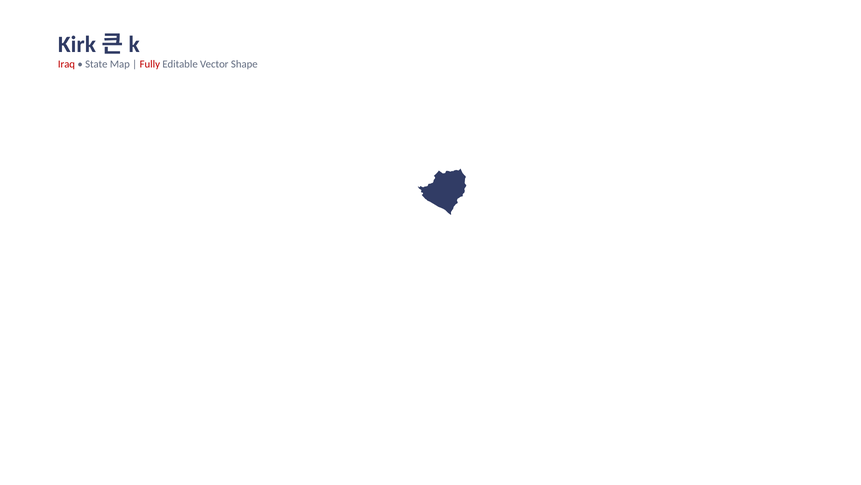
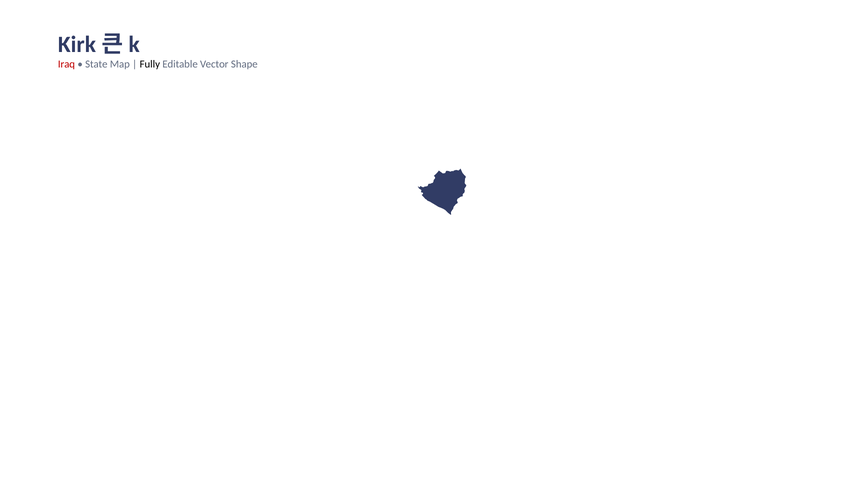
Fully colour: red -> black (150, 64)
